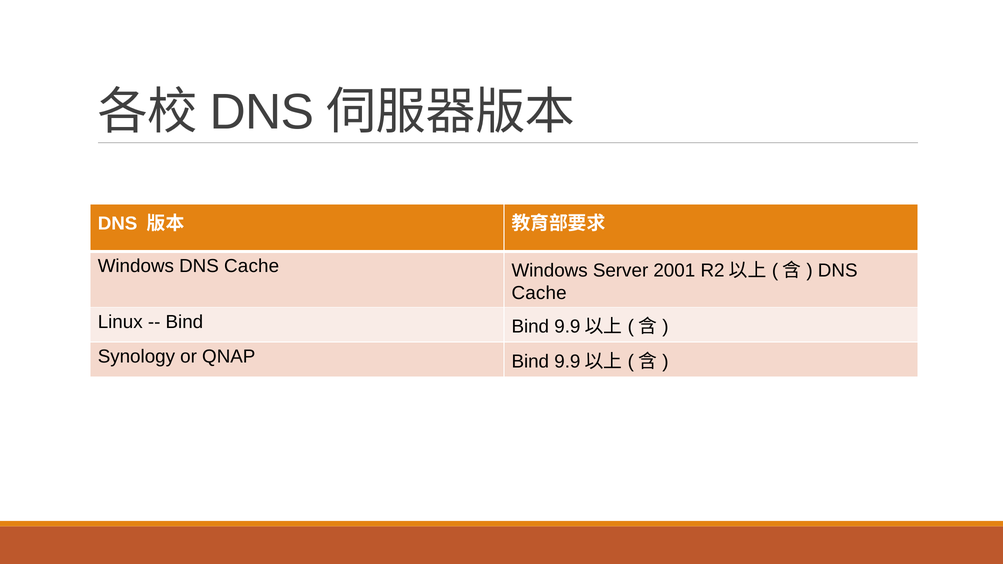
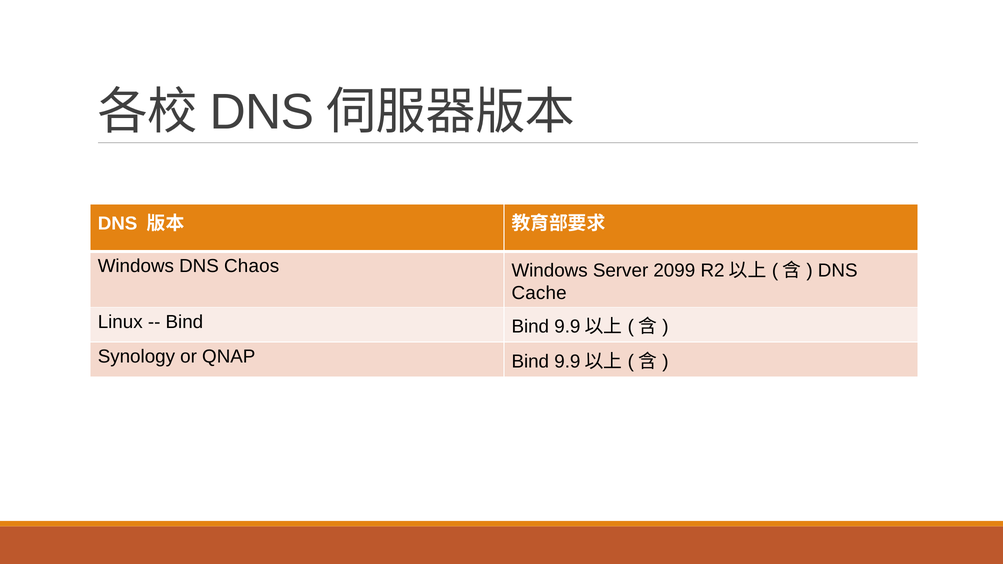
Windows DNS Cache: Cache -> Chaos (252, 266)
2001: 2001 -> 2099 (674, 271)
